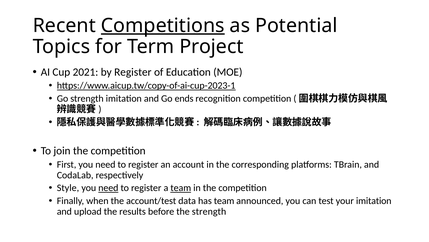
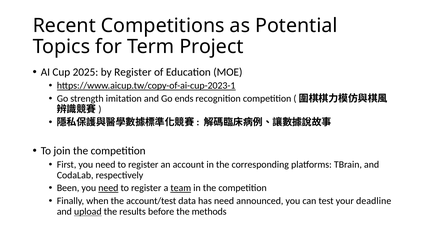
Competitions underline: present -> none (163, 25)
2021: 2021 -> 2025 (85, 72)
Style: Style -> Been (68, 187)
has team: team -> need (224, 200)
your imitation: imitation -> deadline (374, 200)
upload underline: none -> present (88, 211)
the strength: strength -> methods (209, 211)
